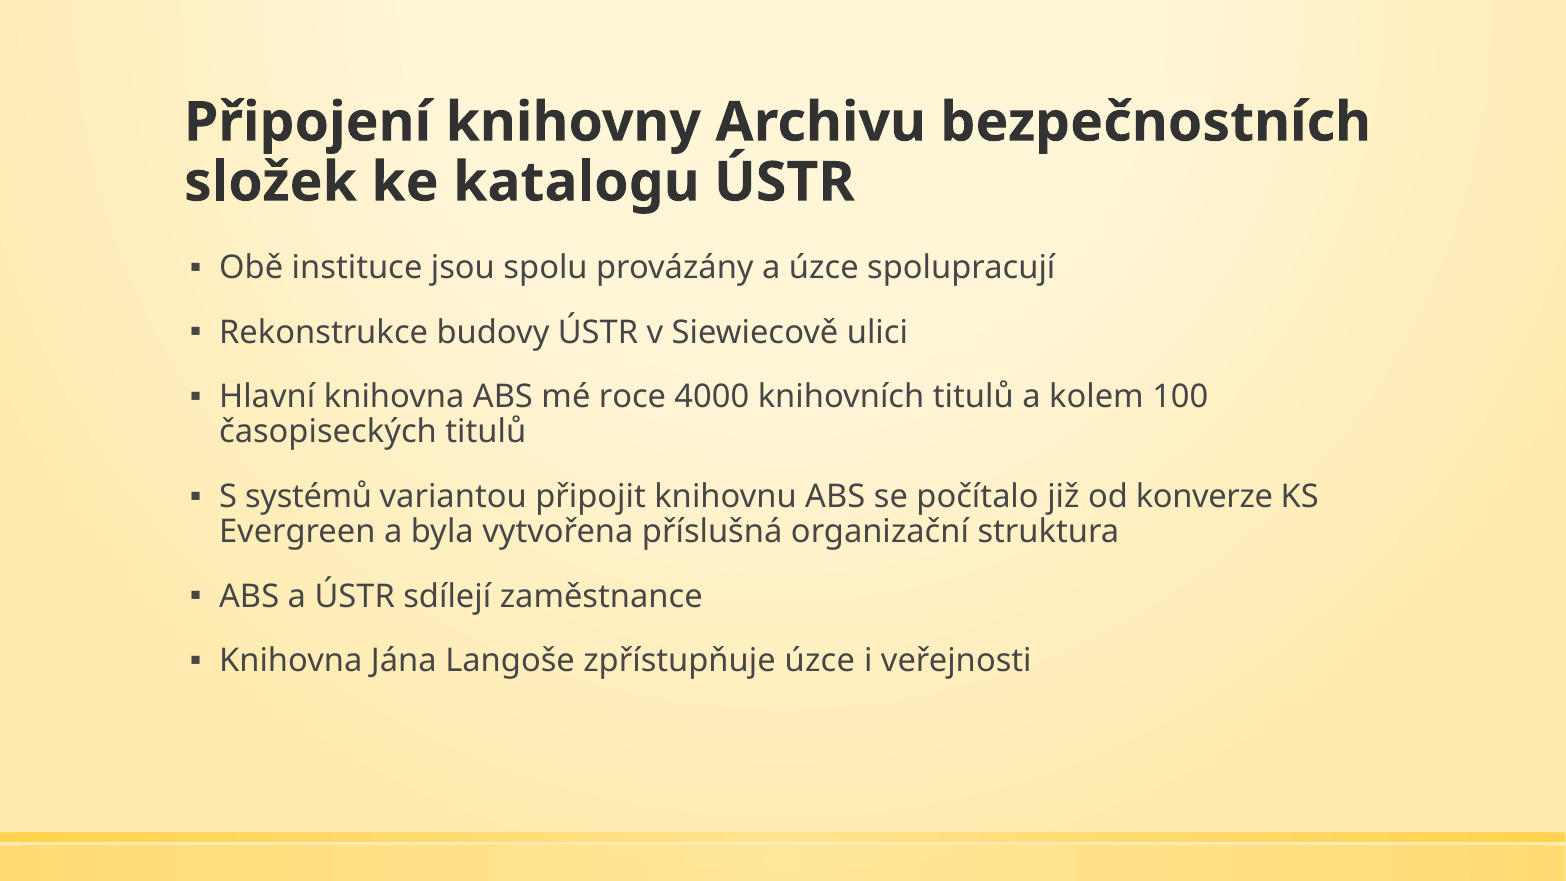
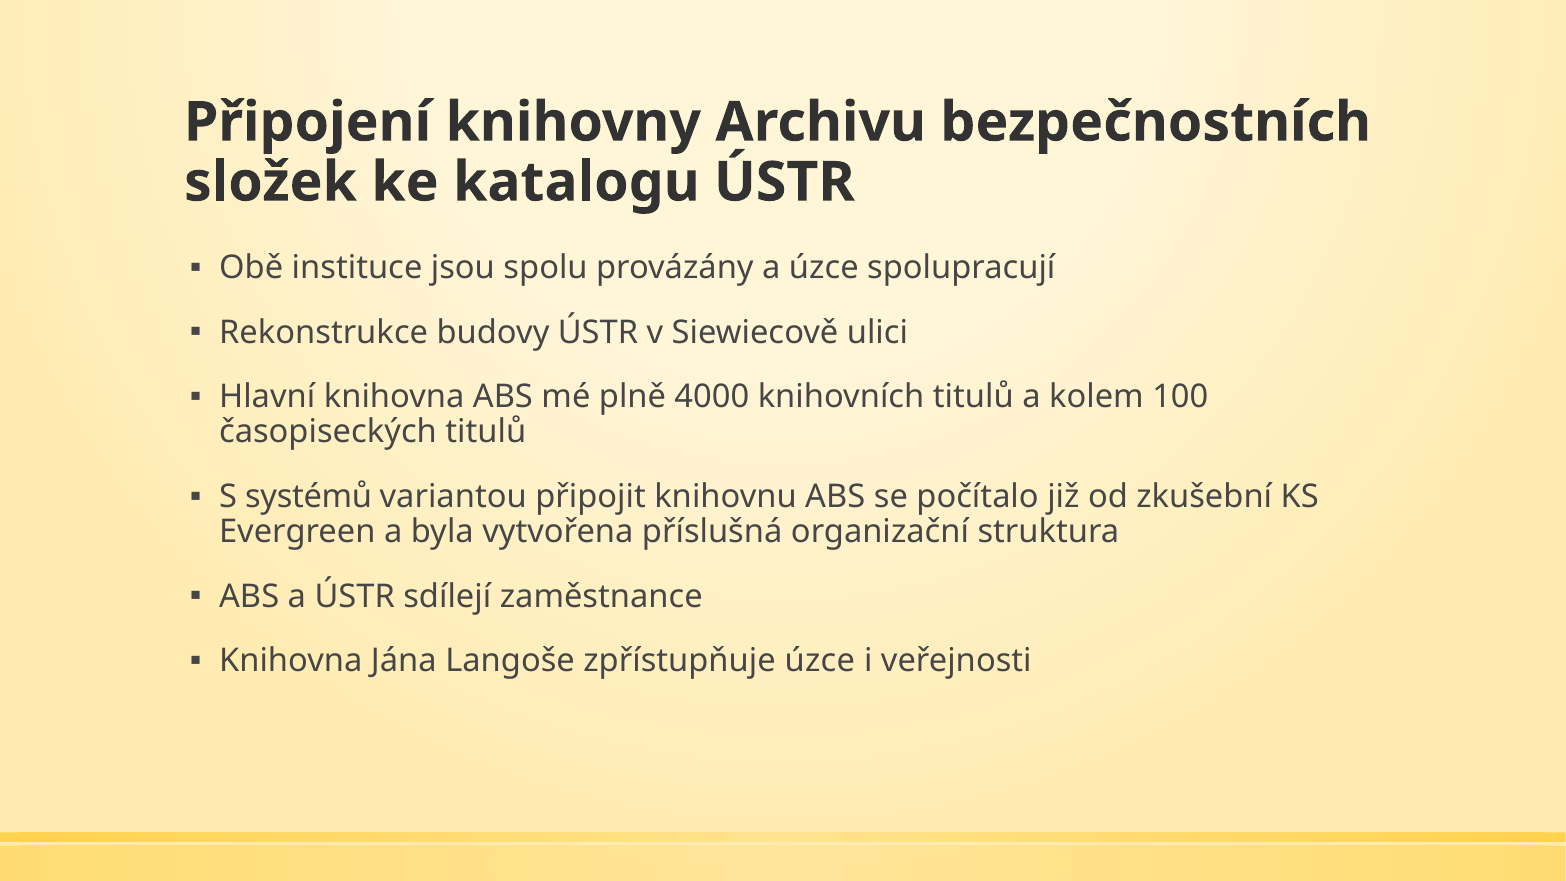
roce: roce -> plně (633, 397)
konverze: konverze -> zkušební (1204, 497)
